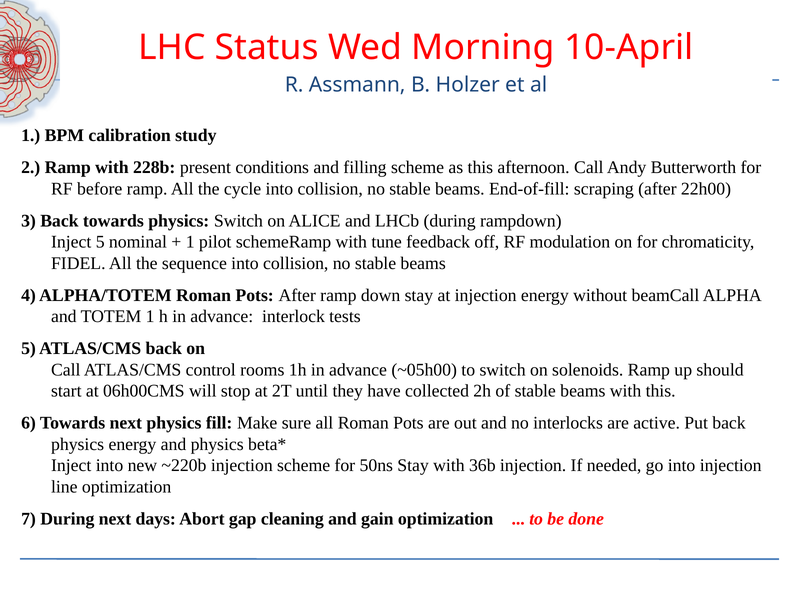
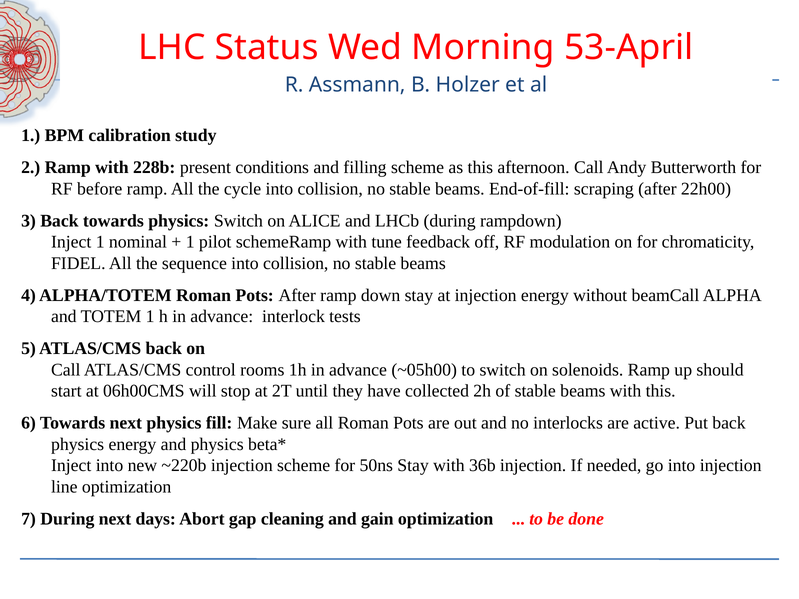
10-April: 10-April -> 53-April (629, 48)
Inject 5: 5 -> 1 (100, 242)
